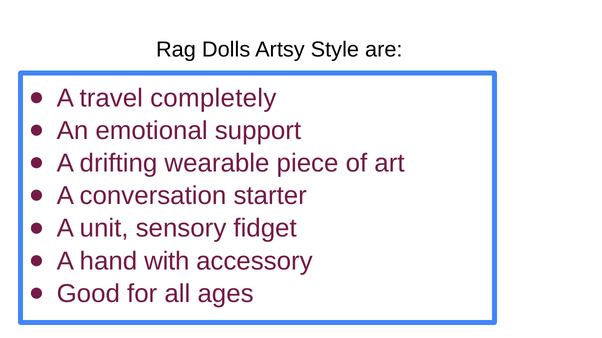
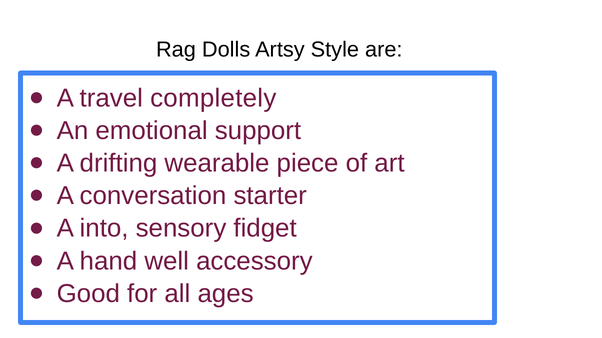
unit: unit -> into (104, 229)
with: with -> well (167, 261)
